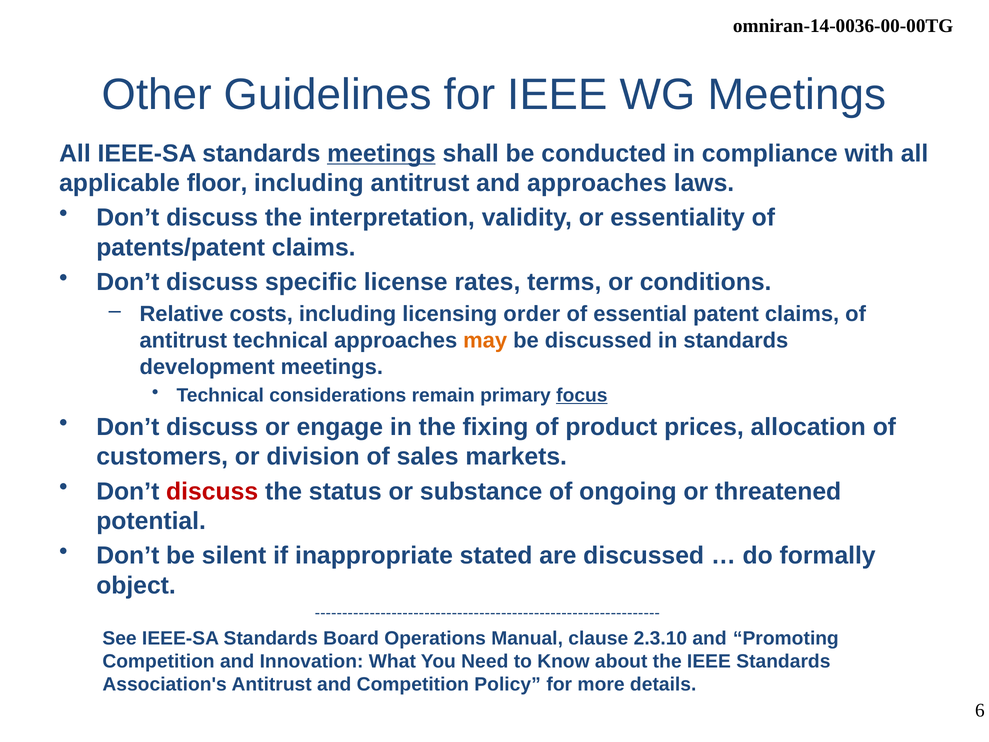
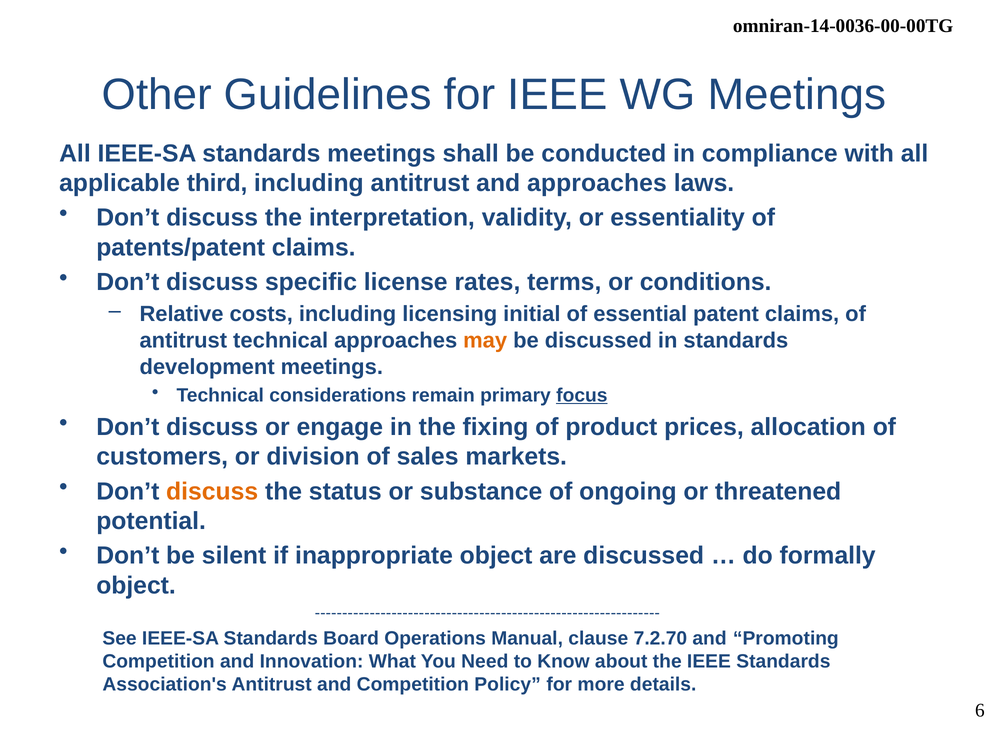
meetings underline: present -> none (381, 153)
floor: floor -> third (217, 183)
order: order -> initial (532, 314)
discuss colour: red -> orange (212, 491)
inappropriate stated: stated -> object (496, 555)
2.3.10: 2.3.10 -> 7.2.70 (660, 638)
